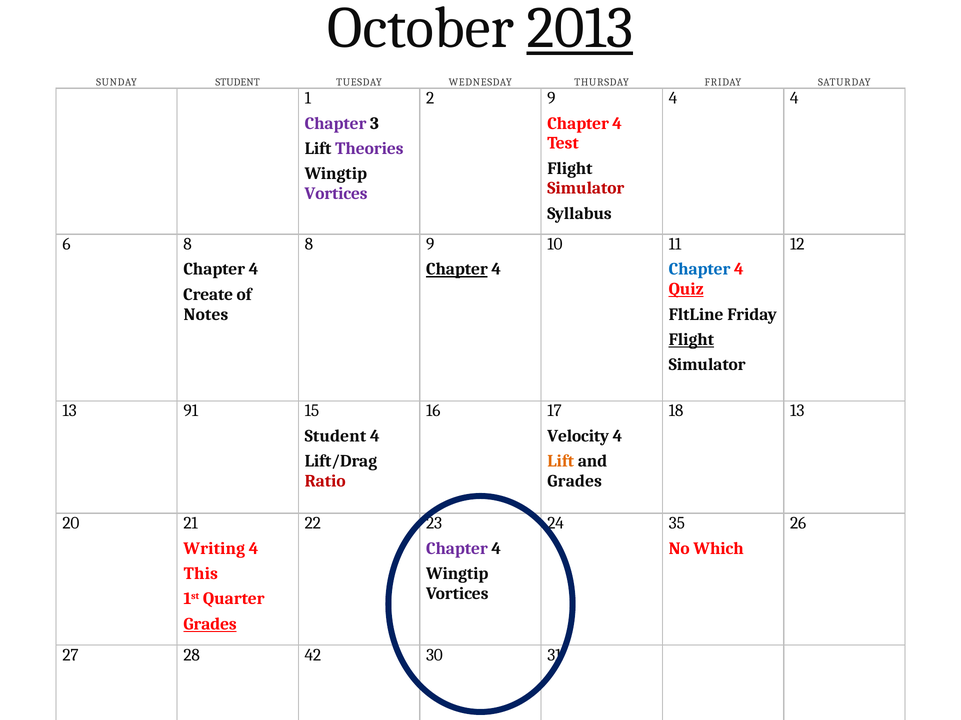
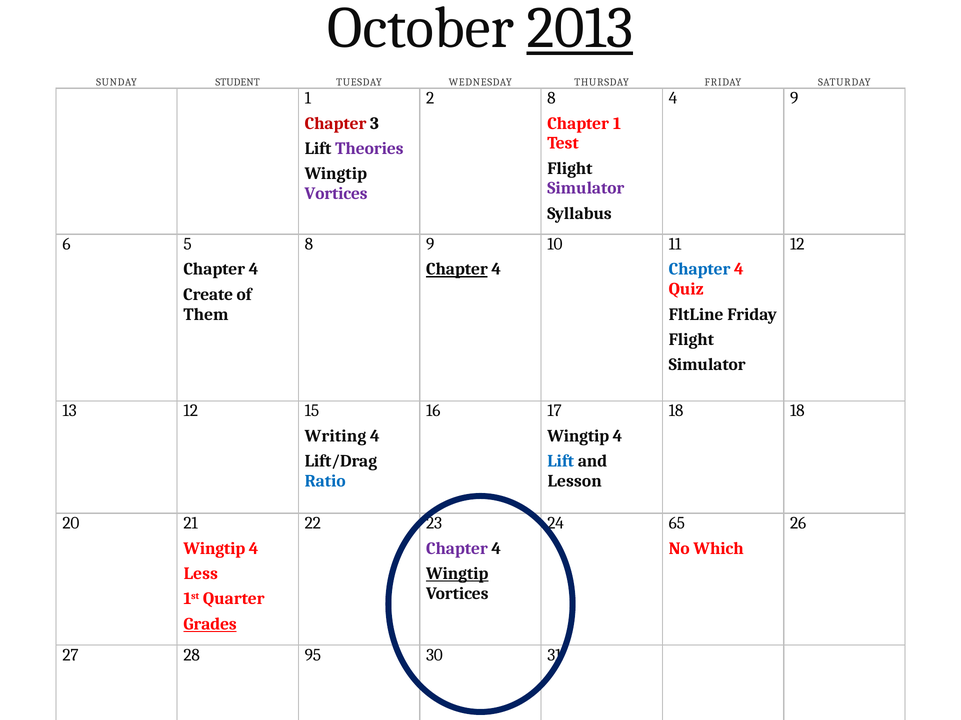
2 9: 9 -> 8 (551, 98)
4 4: 4 -> 9 (794, 98)
Chapter colour: purple -> red (336, 123)
4: 4 -> 1 (617, 123)
Simulator colour: red -> purple (586, 188)
6 8: 8 -> 5 (188, 244)
Quiz underline: present -> none (686, 289)
Notes: Notes -> Them (206, 315)
Flight underline: present -> none (691, 340)
13 91: 91 -> 12 (191, 411)
18 13: 13 -> 18 (797, 411)
Student: Student -> Writing (335, 436)
Velocity: Velocity -> Wingtip (578, 436)
Lift colour: orange -> blue (561, 462)
Ratio colour: red -> blue (325, 481)
Grades: Grades -> Lesson (575, 481)
35: 35 -> 65 (677, 524)
Writing: Writing -> Wingtip (214, 549)
This: This -> Less (201, 574)
Wingtip underline: none -> present (457, 574)
42: 42 -> 95 (313, 656)
